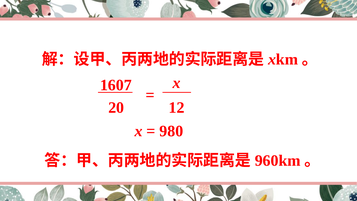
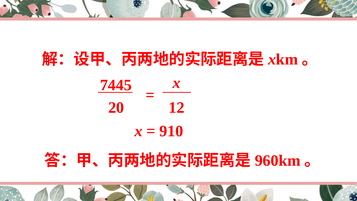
1607: 1607 -> 7445 (116, 85)
980: 980 -> 910 (171, 131)
